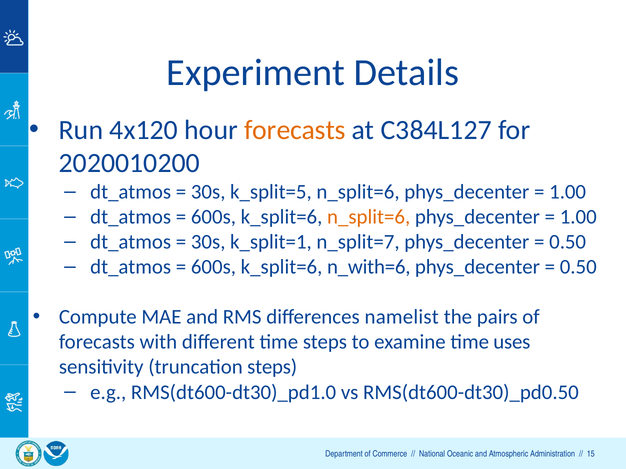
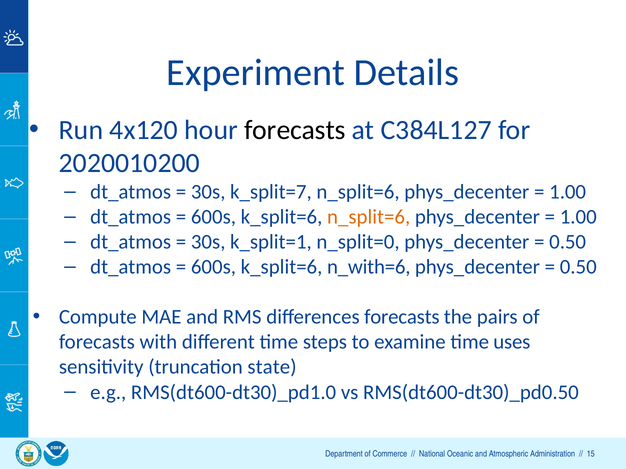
forecasts colour: orange -> black (295, 130)
k_split=5: k_split=5 -> k_split=7 (271, 192)
n_split=7: n_split=7 -> n_split=0 (358, 242)
differences namelist: namelist -> forecasts (402, 317)
truncation steps: steps -> state (272, 368)
